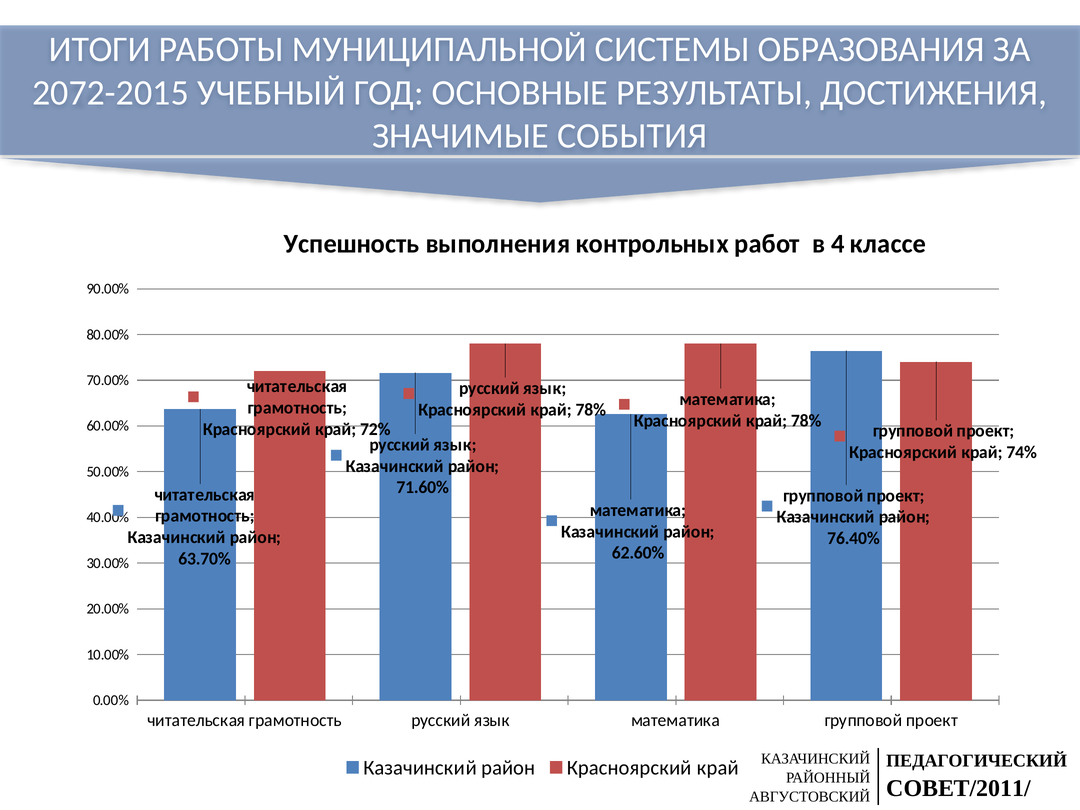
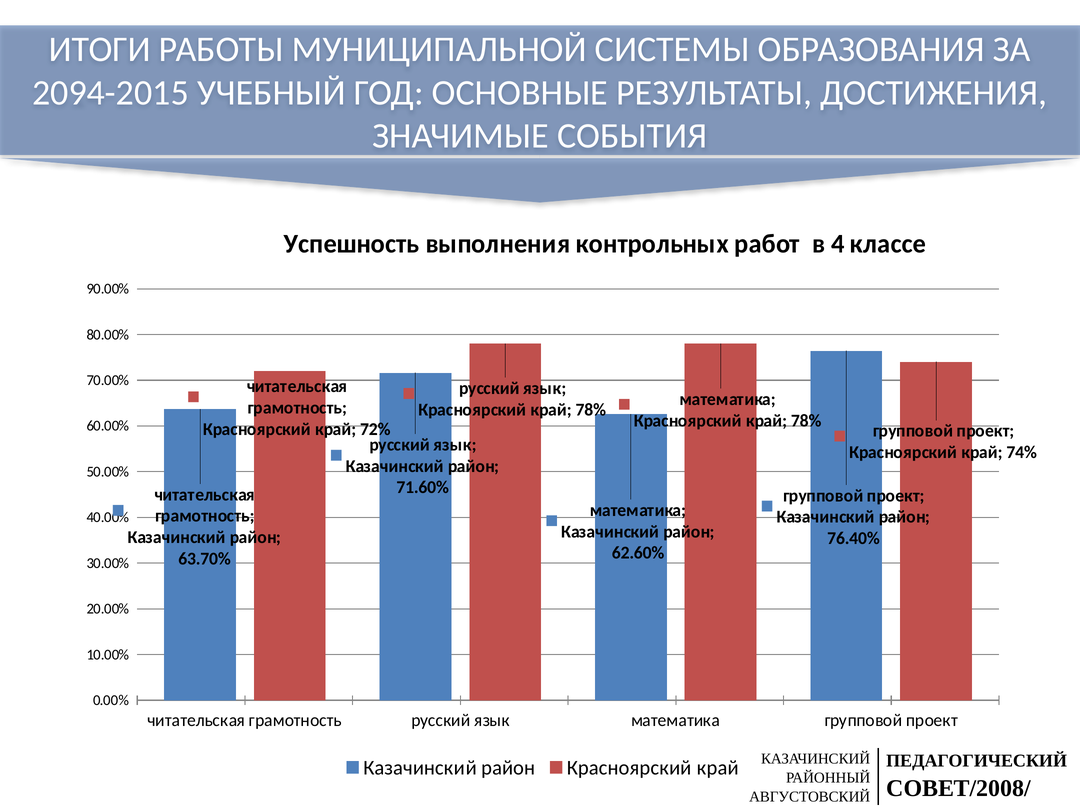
2072-2015: 2072-2015 -> 2094-2015 (110, 93)
СОВЕТ/2011/: СОВЕТ/2011/ -> СОВЕТ/2008/ (959, 788)
